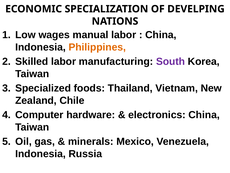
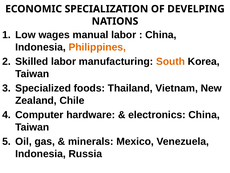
South colour: purple -> orange (171, 61)
